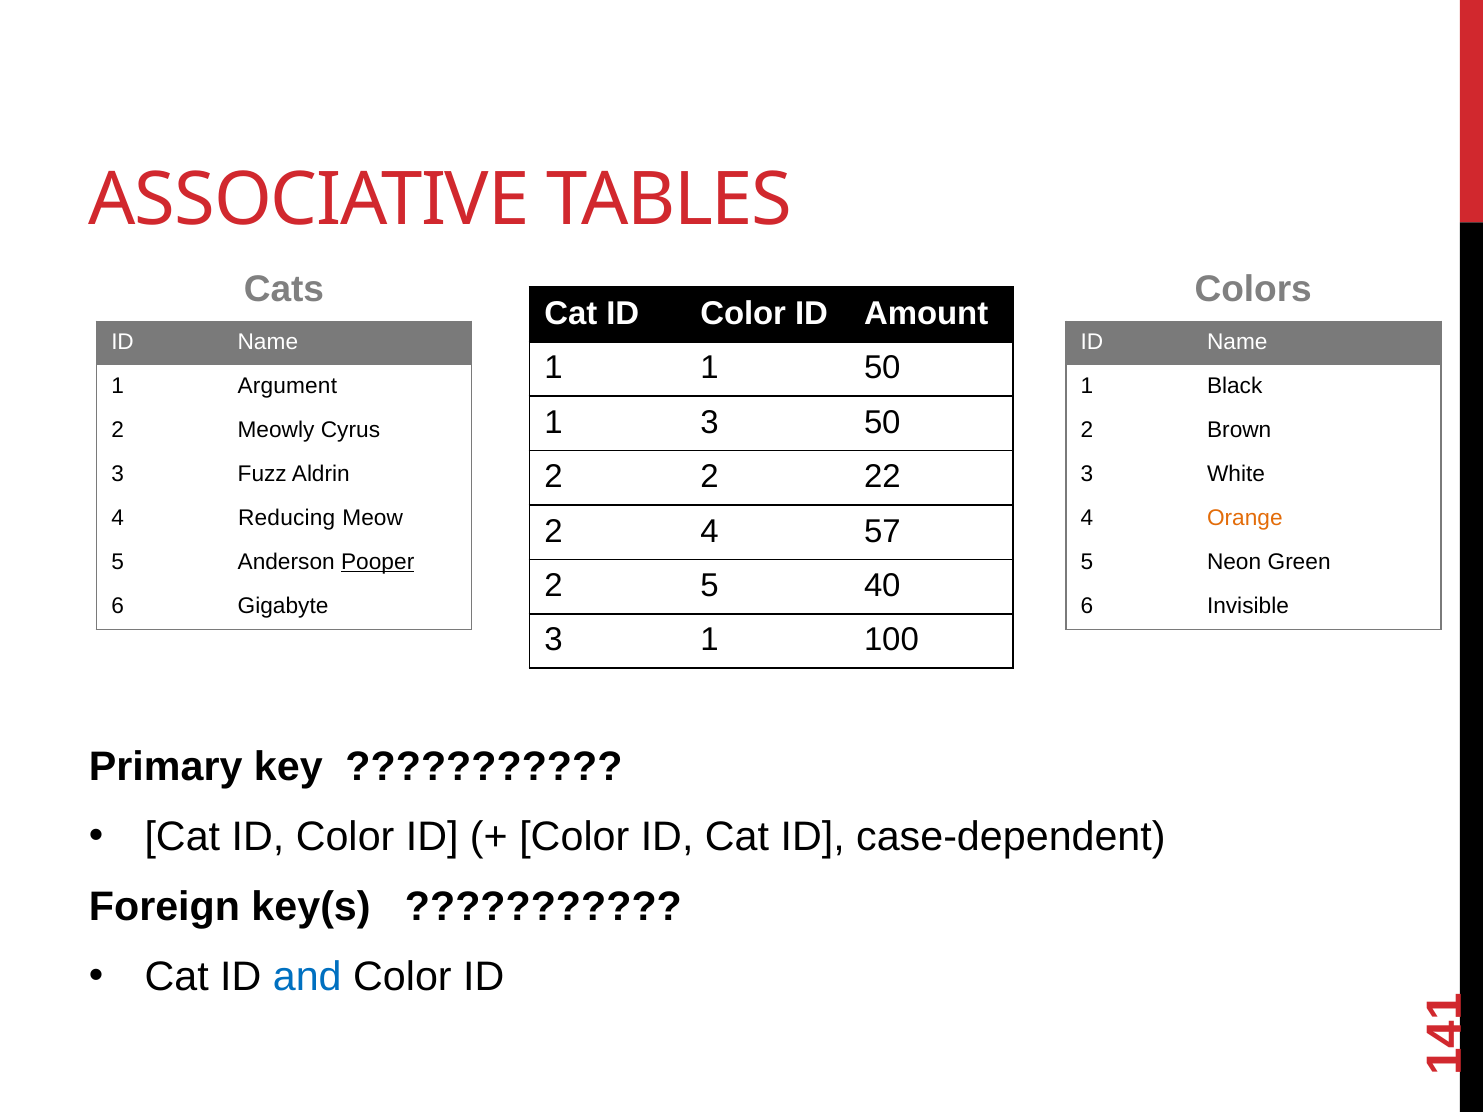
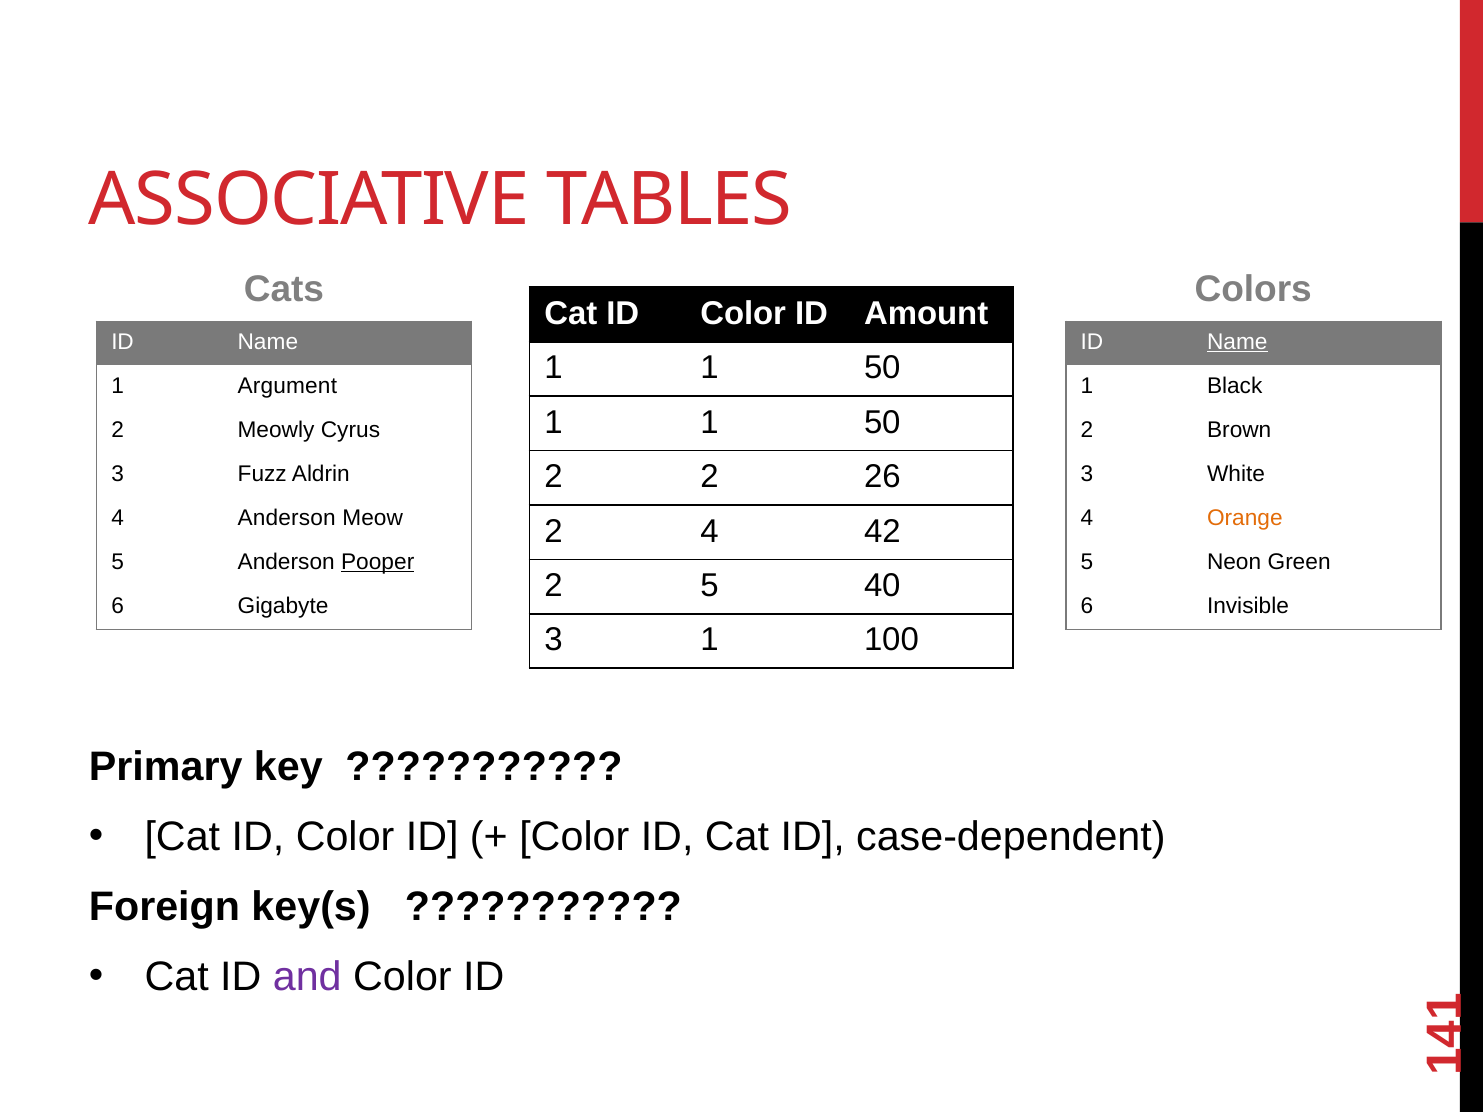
Name underline: none -> present (1237, 342)
3: 3 -> 1 (709, 422)
22: 22 -> 26 (882, 477)
4 Reducing: Reducing -> Anderson (287, 518)
57: 57 -> 42 (882, 531)
and colour: blue -> purple (307, 977)
